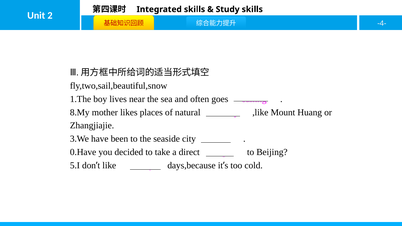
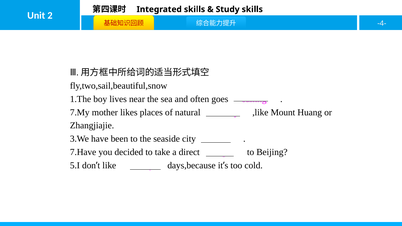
8.My: 8.My -> 7.My (80, 112)
0.Have: 0.Have -> 7.Have (83, 152)
